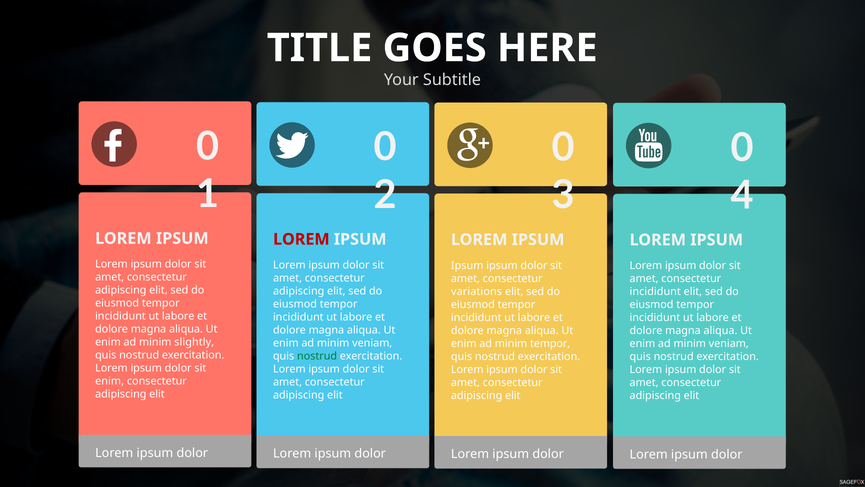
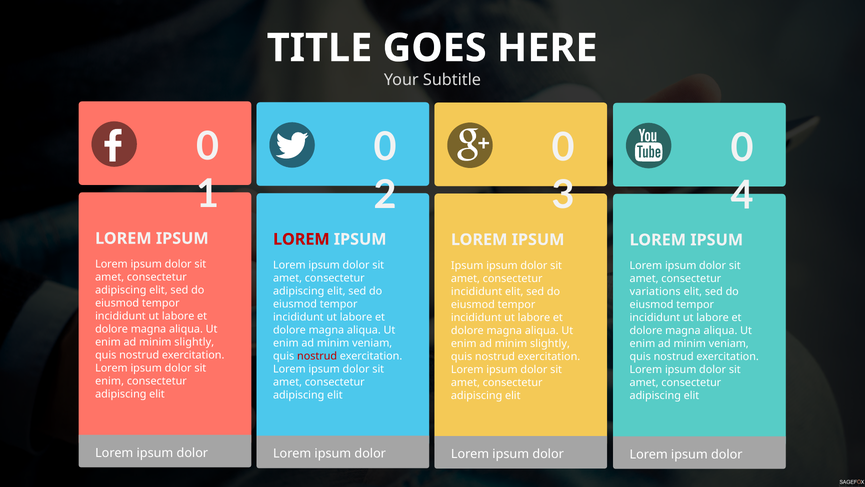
variations: variations -> incididunt (477, 291)
incididunt: incididunt -> variations (655, 292)
tempor: tempor -> slightly (550, 343)
nostrud colour: green -> red (317, 356)
